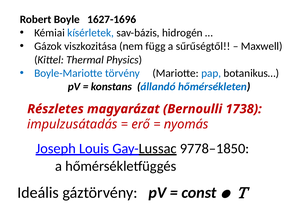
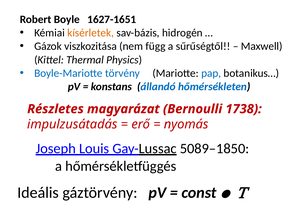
1627-1696: 1627-1696 -> 1627-1651 (112, 19)
kísérletek colour: blue -> orange (91, 33)
9778–1850: 9778–1850 -> 5089–1850 (214, 149)
